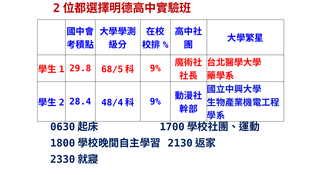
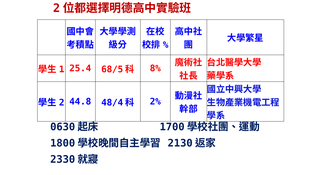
29.8: 29.8 -> 25.4 (80, 68)
9%: 9% -> 8% (155, 68)
28.4: 28.4 -> 44.8 (80, 102)
9%: 9% -> 2% (155, 102)
